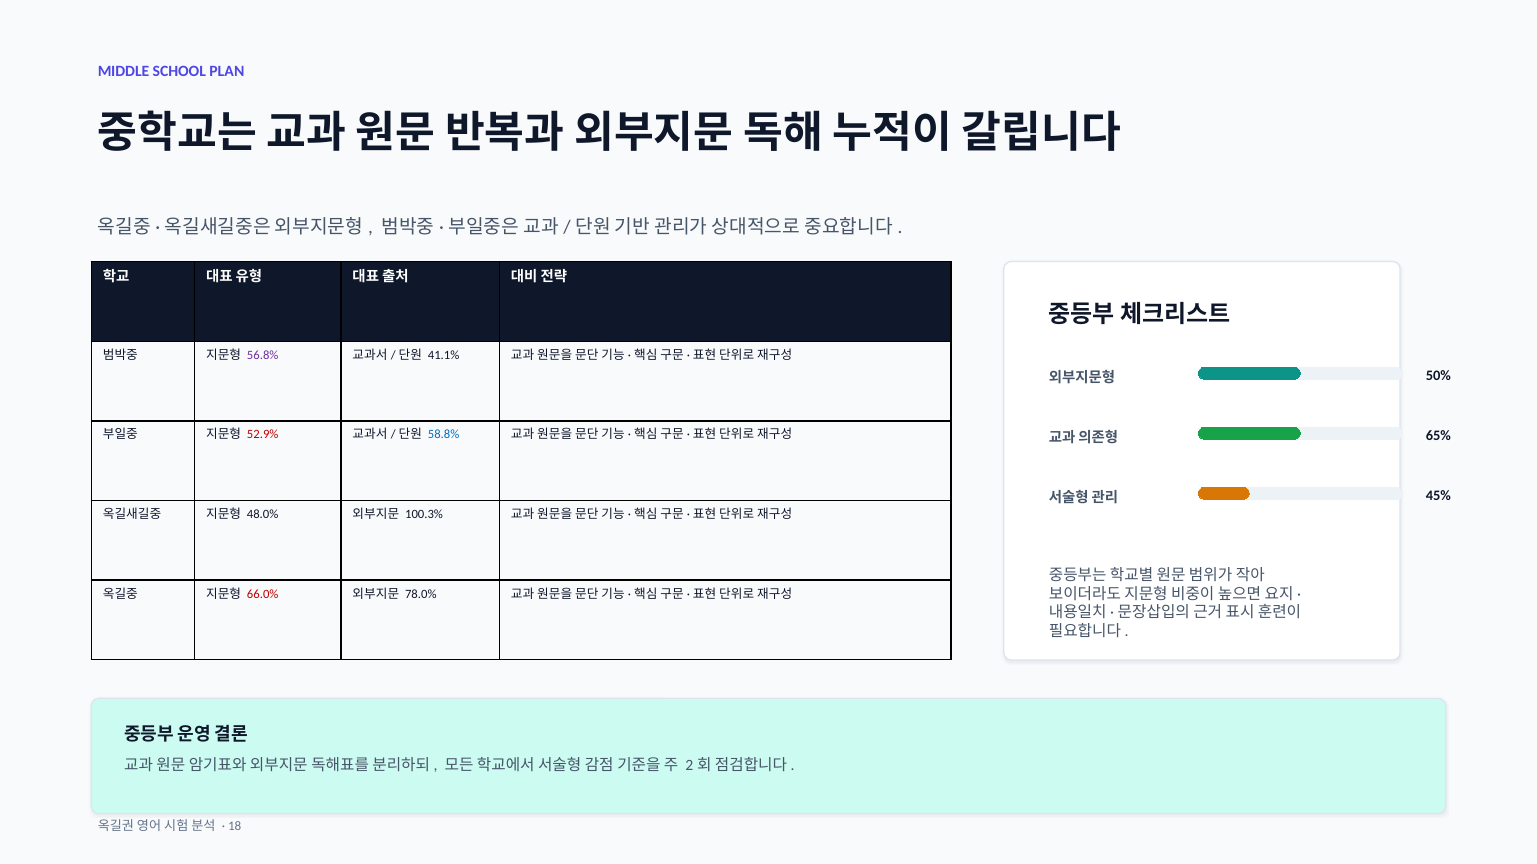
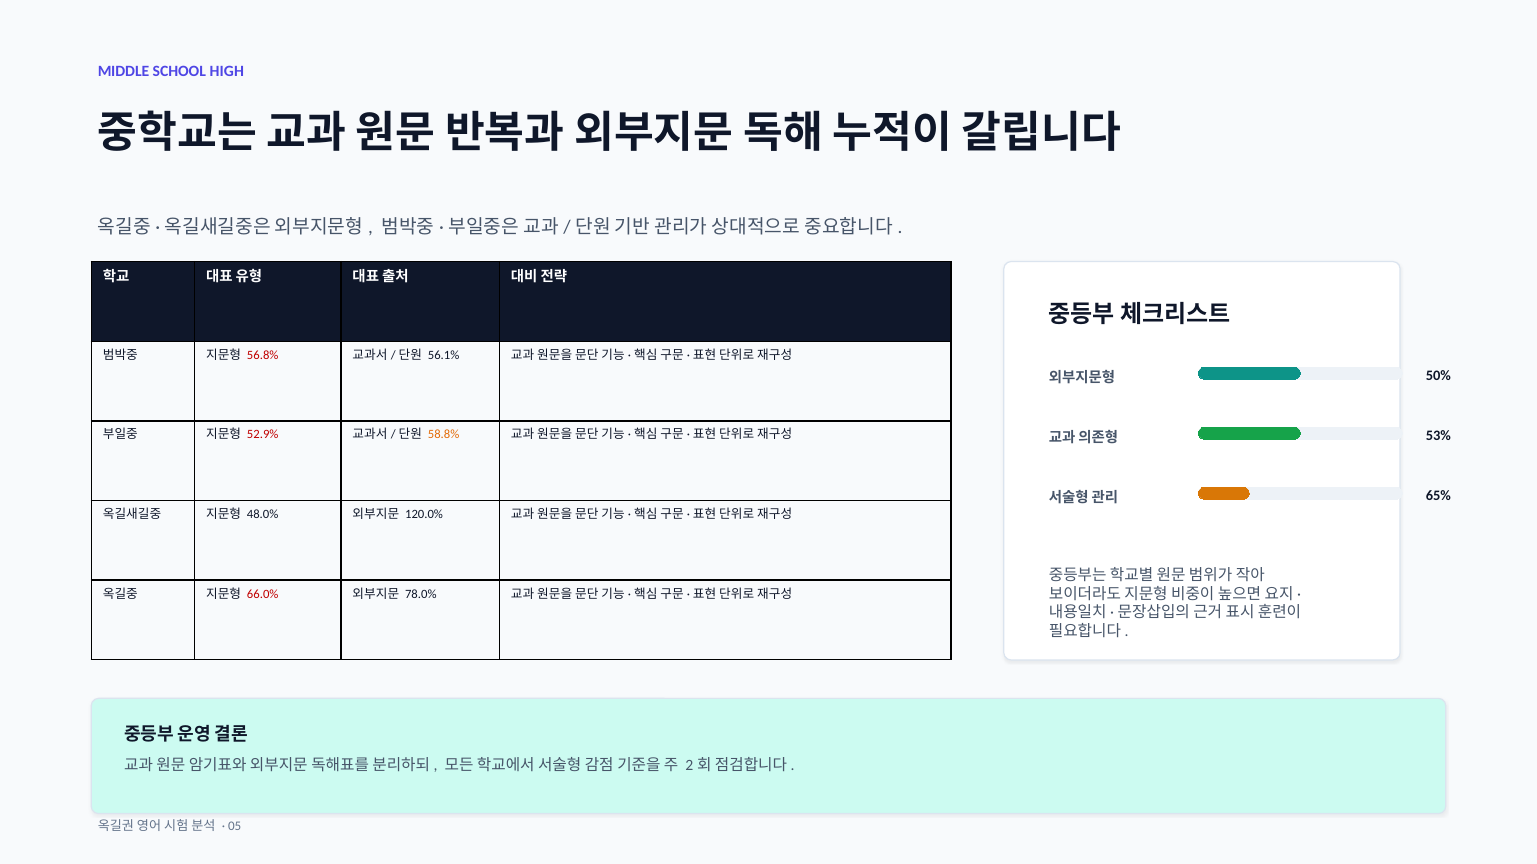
PLAN: PLAN -> HIGH (227, 71)
56.8% colour: purple -> red (263, 355)
41.1%: 41.1% -> 56.1% (444, 355)
58.8% colour: blue -> orange (444, 435)
65%: 65% -> 53% (1438, 436)
45%: 45% -> 65% (1438, 496)
100.3%: 100.3% -> 120.0% (424, 515)
18: 18 -> 05 (235, 826)
